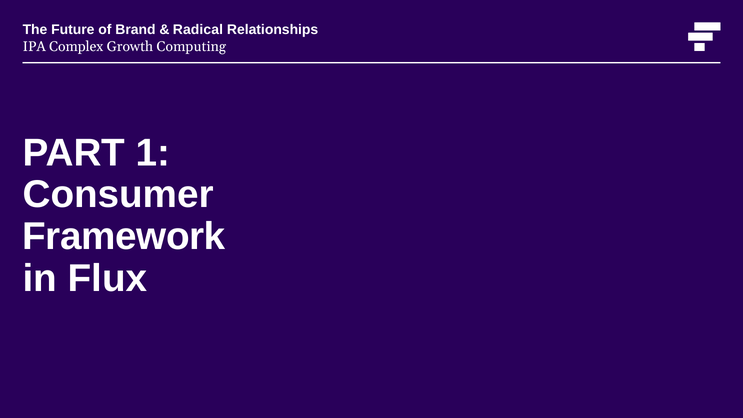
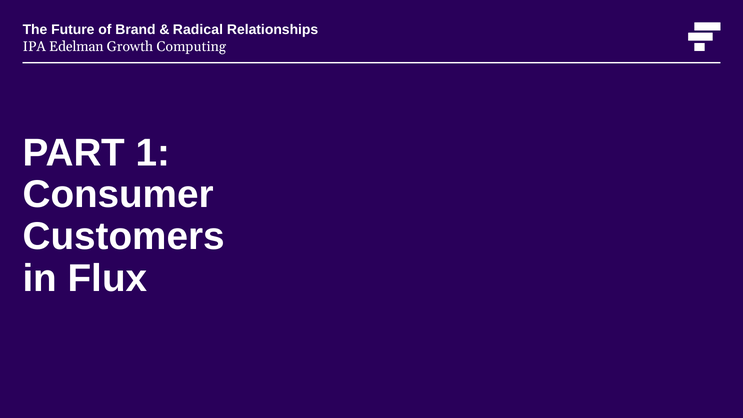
Complex: Complex -> Edelman (76, 47)
Framework: Framework -> Customers (124, 236)
